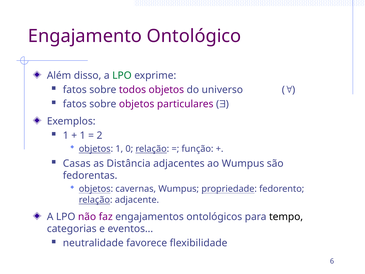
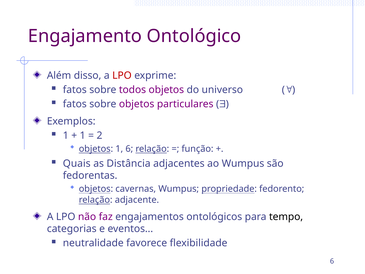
LPO colour: green -> red (122, 75)
1 0: 0 -> 6 (129, 149)
Casas: Casas -> Quais (77, 163)
